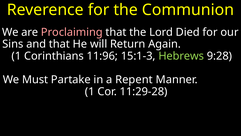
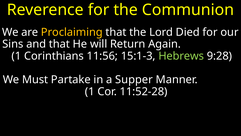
Proclaiming colour: pink -> yellow (72, 32)
11:96: 11:96 -> 11:56 (102, 56)
Repent: Repent -> Supper (134, 79)
11:29-28: 11:29-28 -> 11:52-28 (144, 91)
